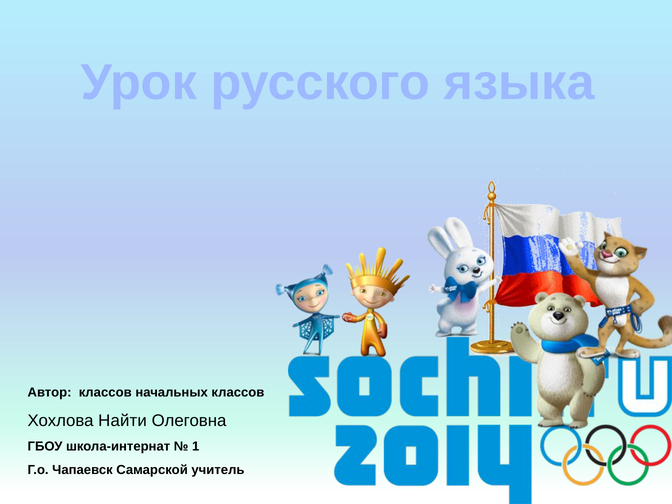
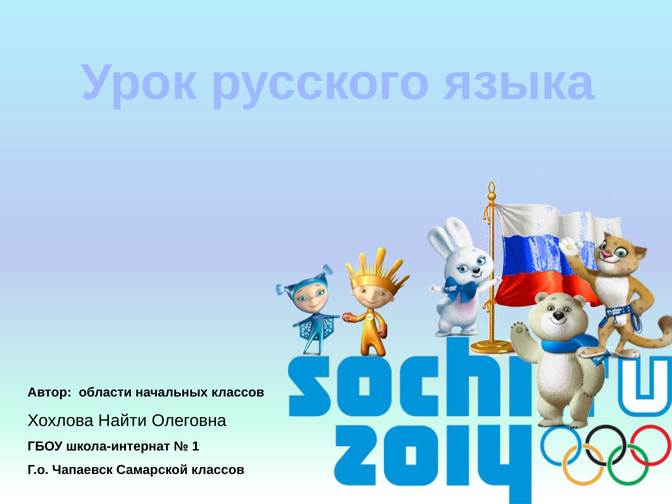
Автор классов: классов -> области (105, 393)
Самарской учитель: учитель -> классов (218, 470)
